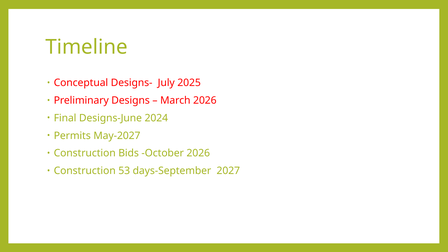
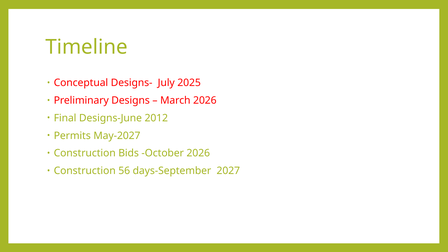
2024: 2024 -> 2012 (156, 118)
53: 53 -> 56 (124, 171)
